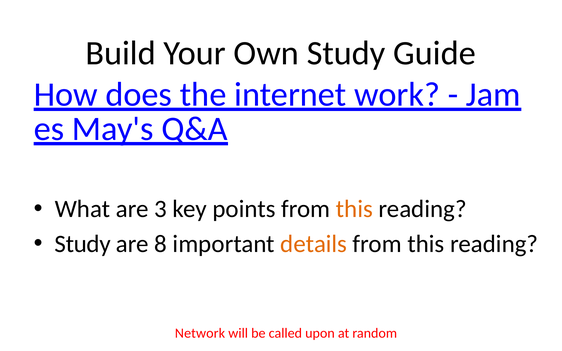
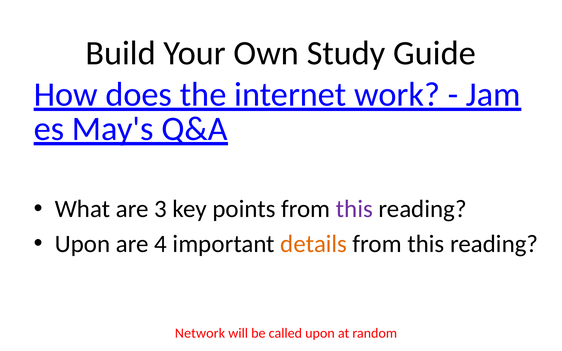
this colour: orange -> purple (354, 209)
Study: Study -> Upon (83, 244)
8: 8 -> 4 (161, 244)
